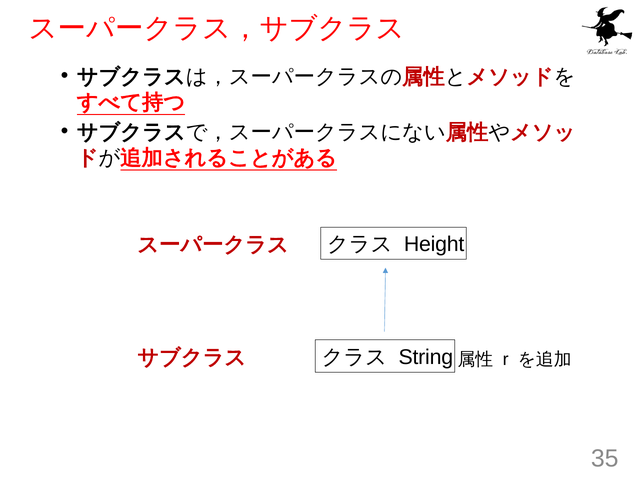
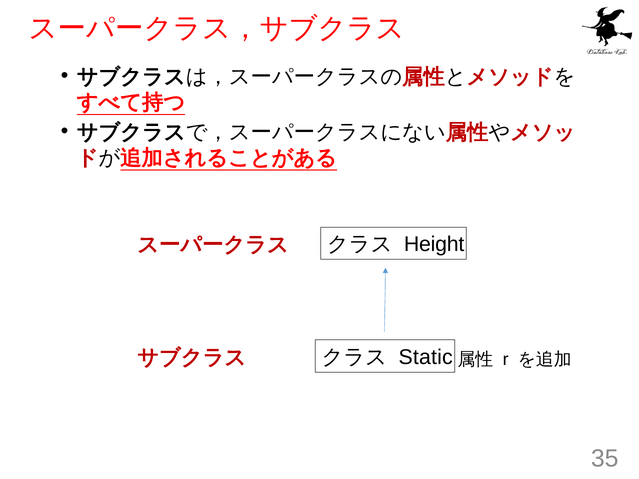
String: String -> Static (426, 358)
